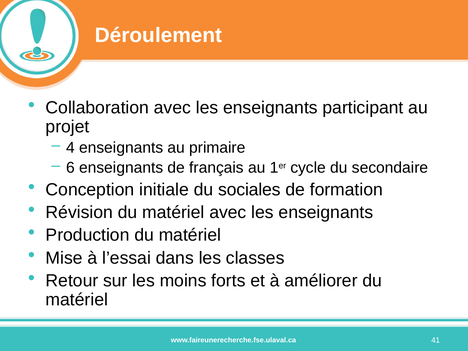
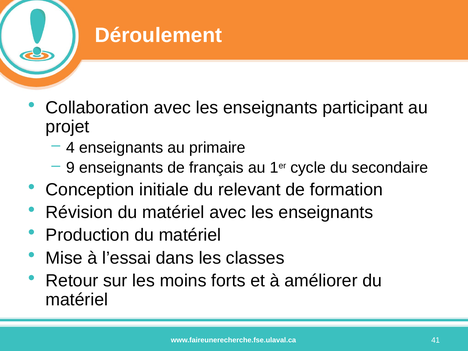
6: 6 -> 9 (70, 168)
sociales: sociales -> relevant (249, 190)
